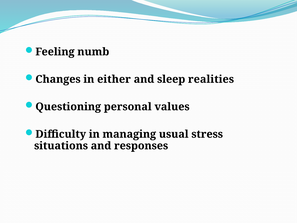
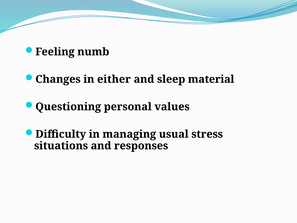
realities: realities -> material (211, 79)
